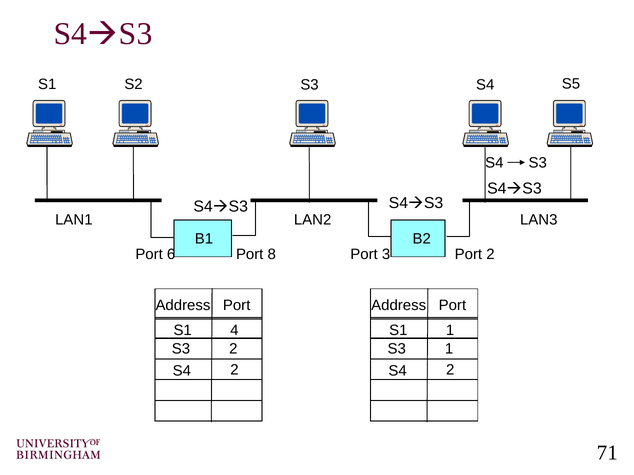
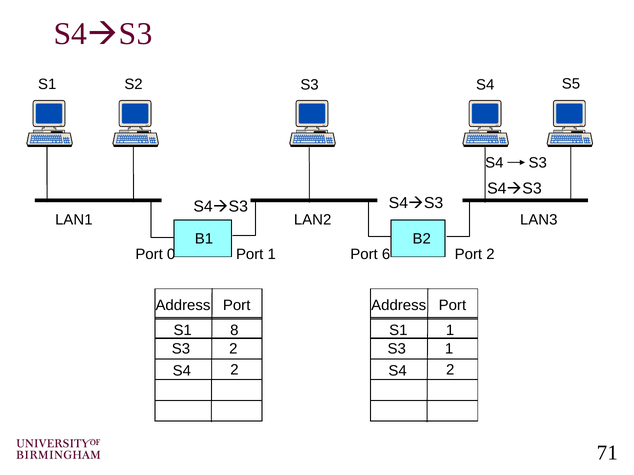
6: 6 -> 0 (171, 255)
Port 8: 8 -> 1 (272, 255)
3: 3 -> 6 (386, 255)
4: 4 -> 8 (234, 331)
